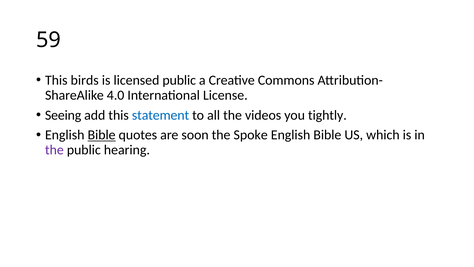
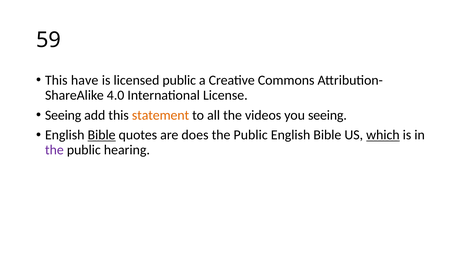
birds: birds -> have (85, 80)
statement colour: blue -> orange (161, 115)
you tightly: tightly -> seeing (327, 115)
soon: soon -> does (195, 135)
Spoke: Spoke -> Public (251, 135)
which underline: none -> present (383, 135)
